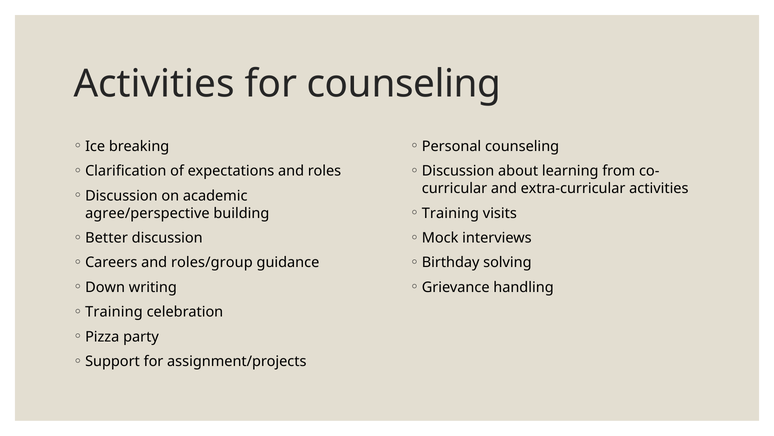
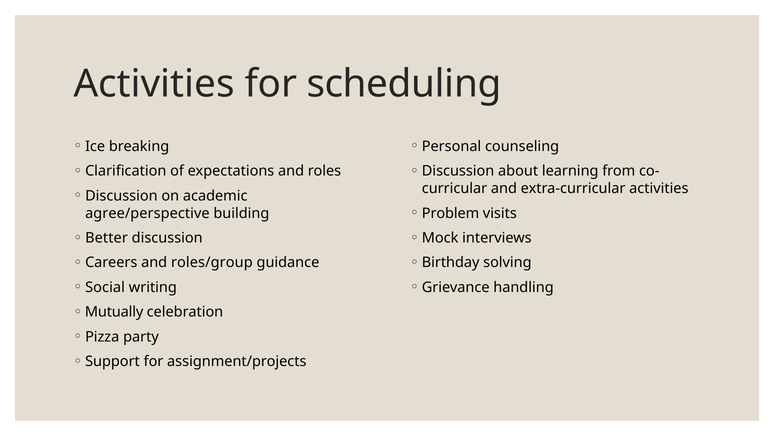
for counseling: counseling -> scheduling (404, 84)
Training: Training -> Problem (451, 213)
Down: Down -> Social (105, 287)
Training: Training -> Mutually (114, 312)
